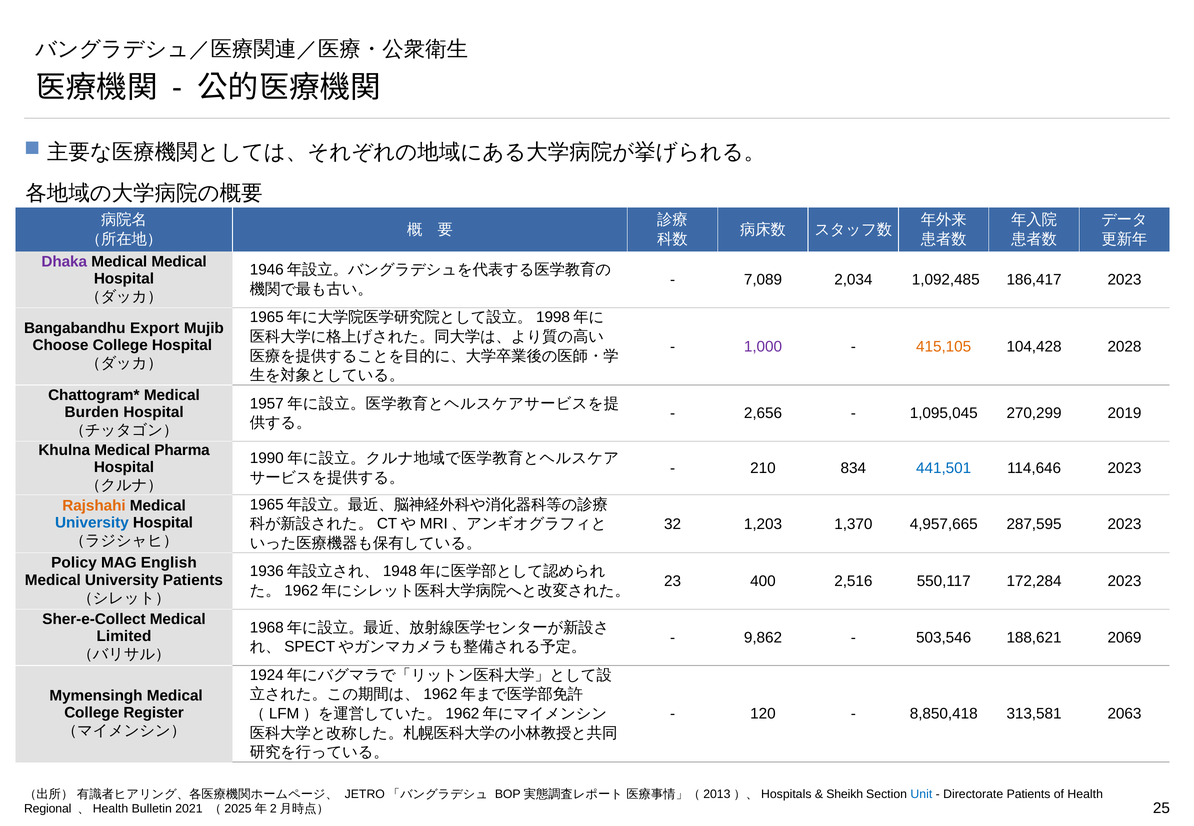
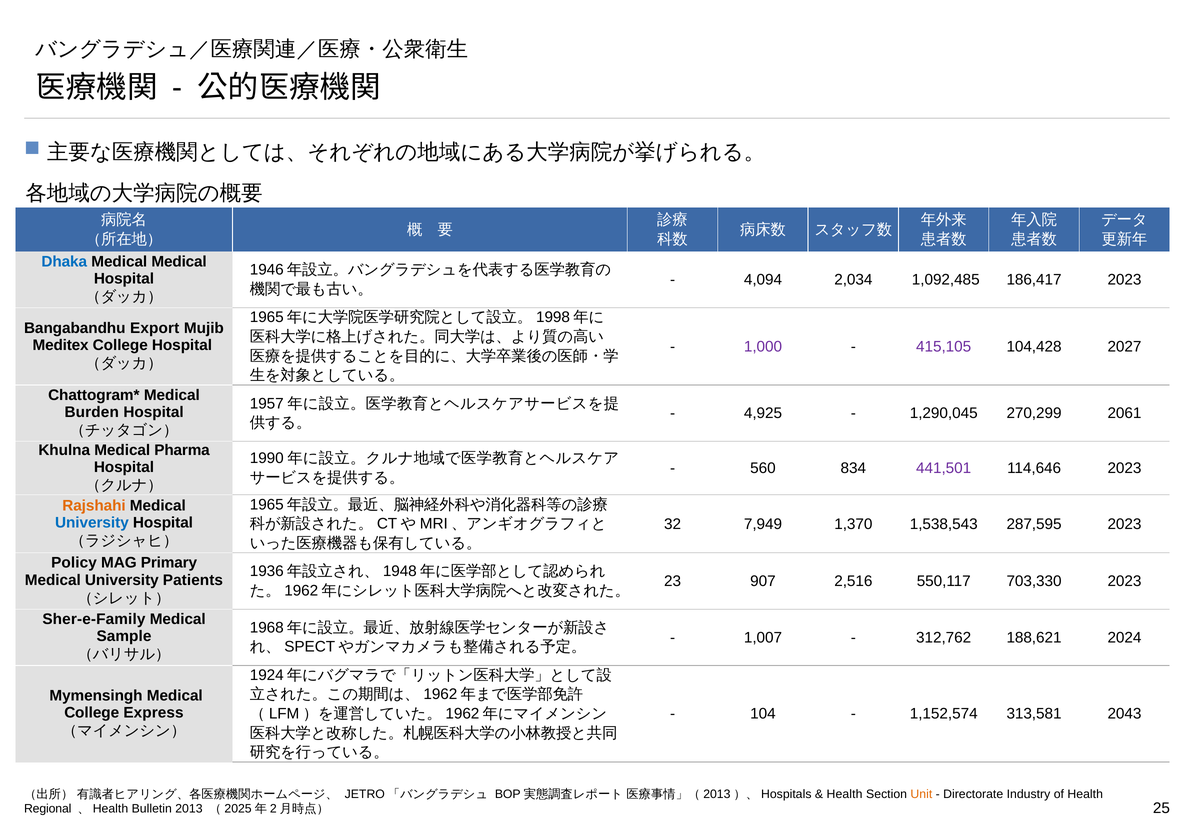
Dhaka colour: purple -> blue (64, 262)
7,089: 7,089 -> 4,094 (763, 280)
Choose: Choose -> Meditex (61, 346)
415,105 colour: orange -> purple (944, 347)
2028: 2028 -> 2027 (1124, 347)
2,656: 2,656 -> 4,925 (763, 414)
1,095,045: 1,095,045 -> 1,290,045 (944, 414)
2019: 2019 -> 2061 (1124, 414)
210: 210 -> 560 (763, 469)
441,501 colour: blue -> purple (944, 469)
1,203: 1,203 -> 7,949 (763, 524)
4,957,665: 4,957,665 -> 1,538,543 (944, 524)
English: English -> Primary (169, 563)
400: 400 -> 907 (763, 582)
172,284: 172,284 -> 703,330 (1034, 582)
Sher-e-Collect: Sher-e-Collect -> Sher-e-Family (94, 620)
Limited: Limited -> Sample (124, 637)
9,862: 9,862 -> 1,007 (763, 638)
503,546: 503,546 -> 312,762 (944, 638)
2069: 2069 -> 2024 (1124, 638)
Register: Register -> Express (153, 713)
120: 120 -> 104 (763, 714)
8,850,418: 8,850,418 -> 1,152,574 (944, 714)
2063: 2063 -> 2043 (1124, 714)
Sheikh: Sheikh -> Health (845, 795)
Unit colour: blue -> orange (921, 795)
Directorate Patients: Patients -> Industry (1029, 795)
2021: 2021 -> 2013 (189, 809)
